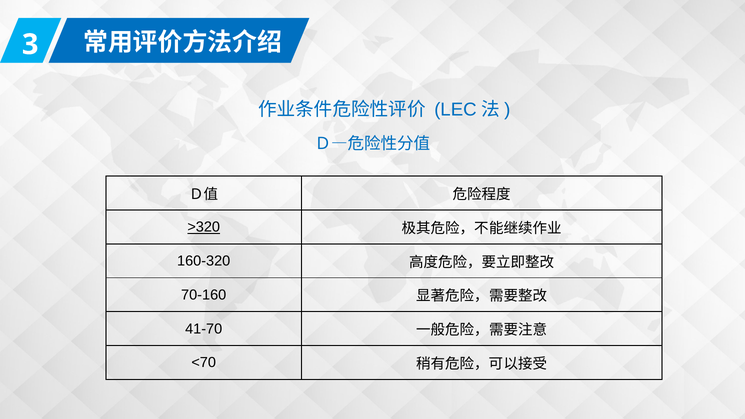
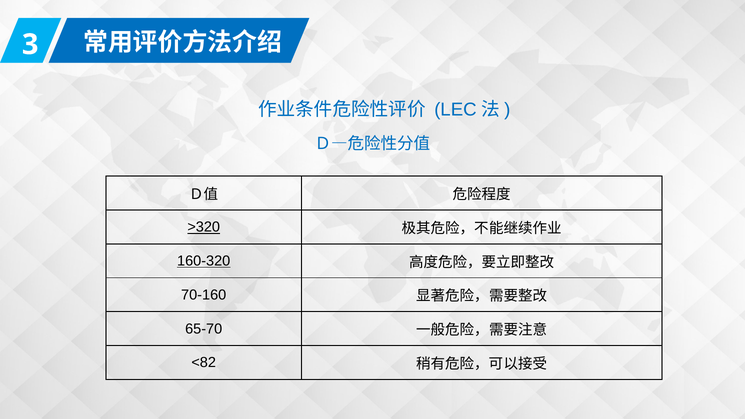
160-320 underline: none -> present (204, 261)
41-70: 41-70 -> 65-70 (204, 329)
<70: <70 -> <82 (204, 363)
